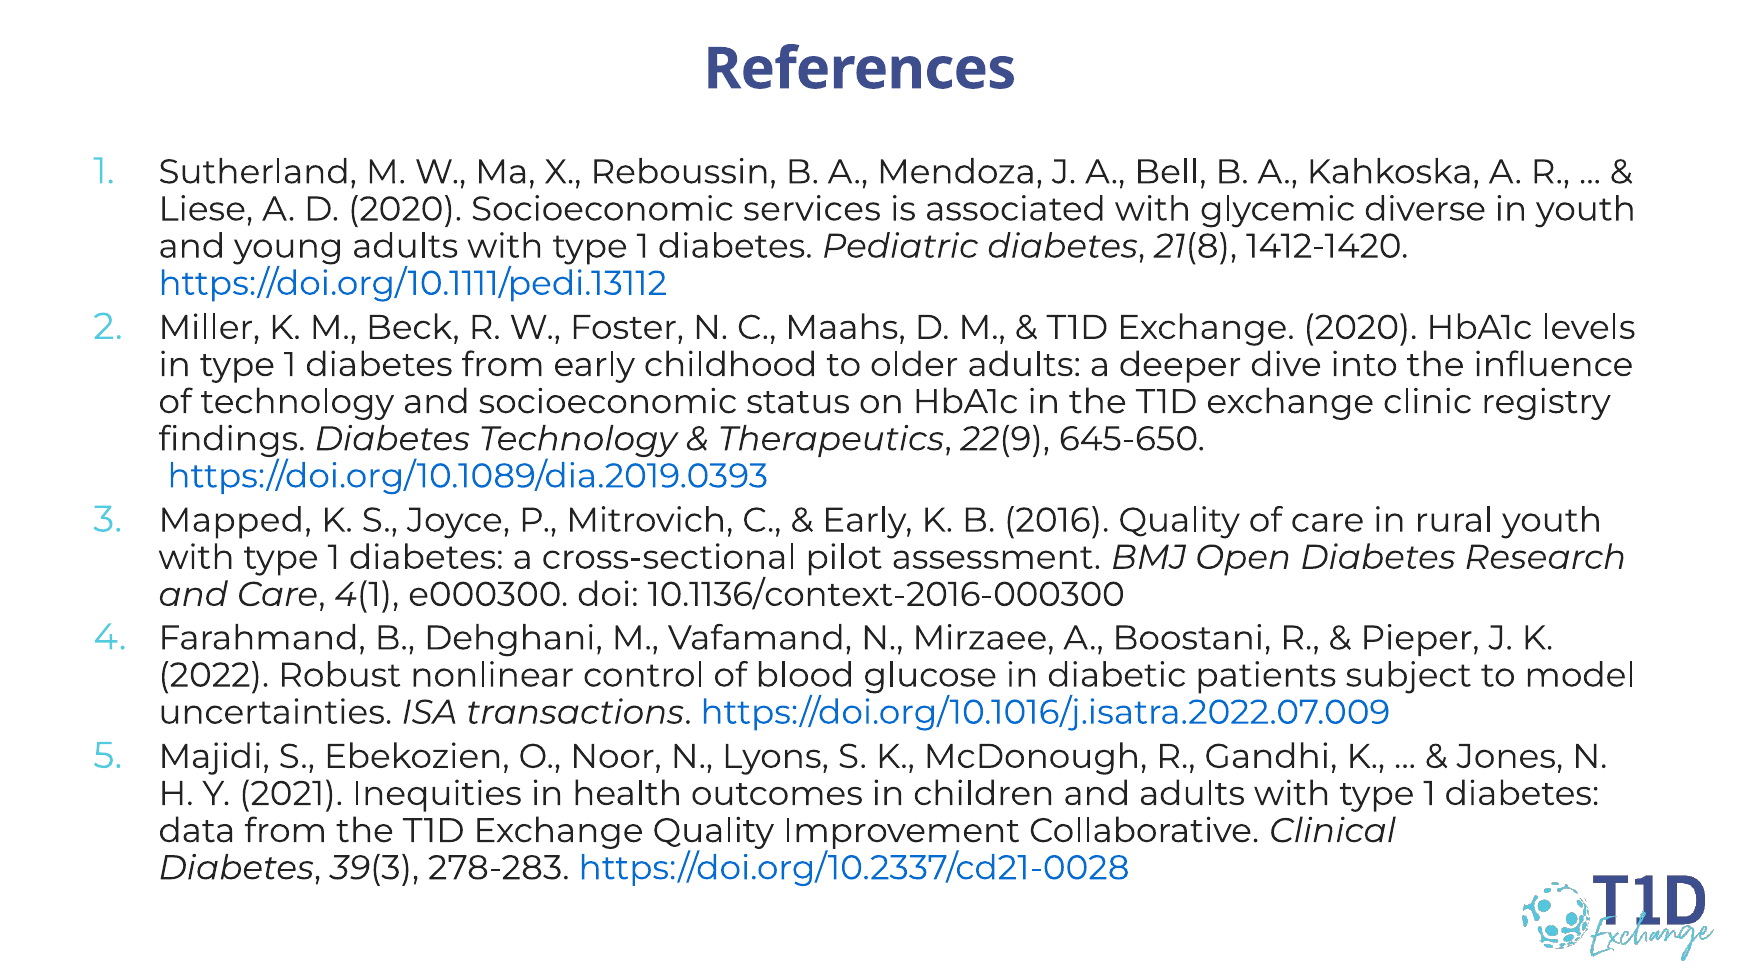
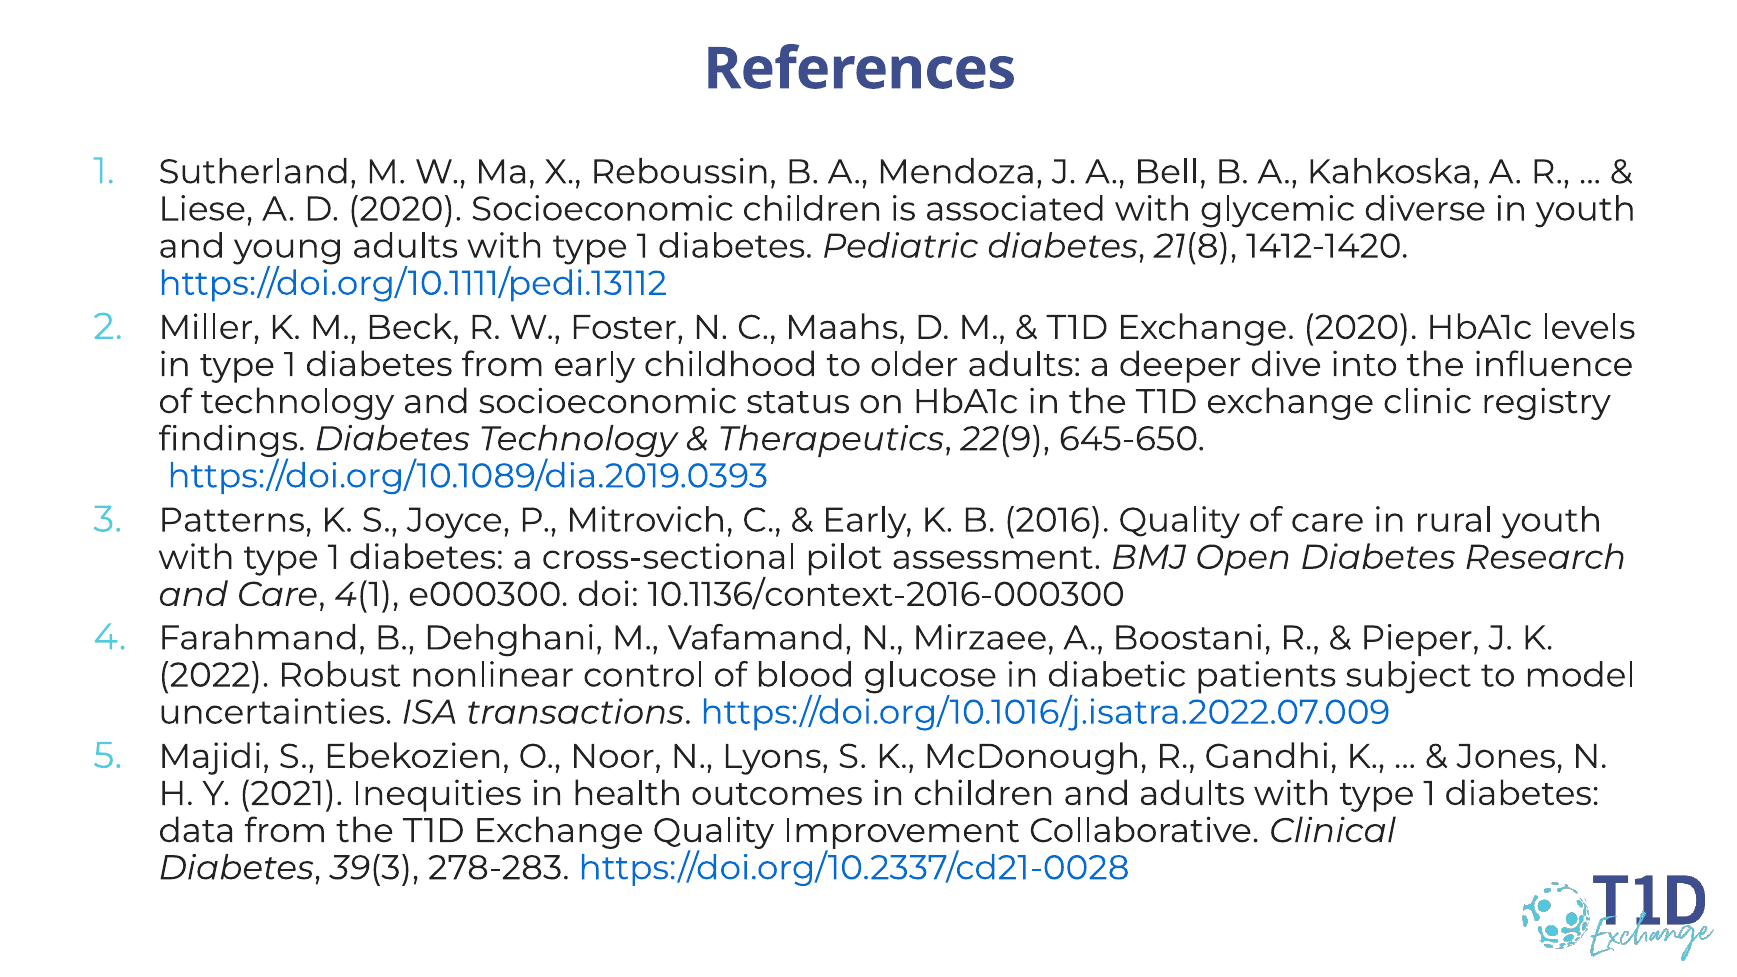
Socioeconomic services: services -> children (812, 209)
Mapped: Mapped -> Patterns (235, 520)
